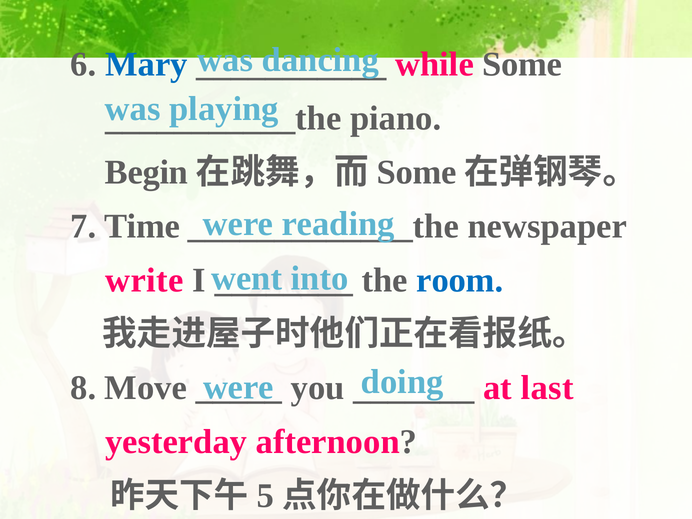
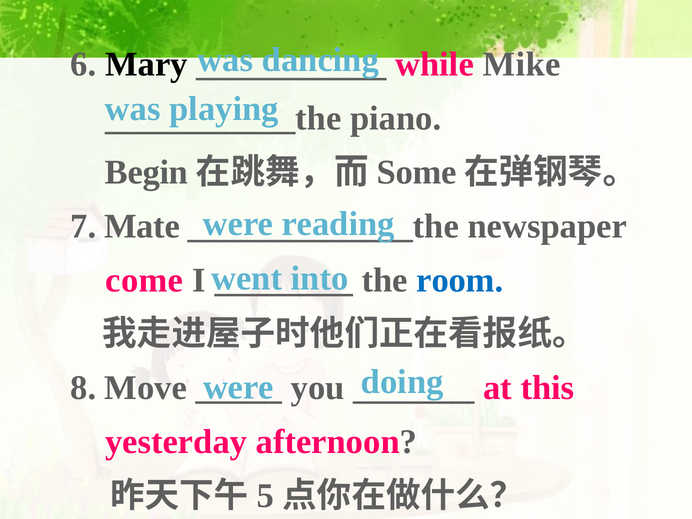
Mary colour: blue -> black (146, 64)
while Some: Some -> Mike (522, 64)
Time: Time -> Mate (142, 226)
write: write -> come (144, 280)
last: last -> this (547, 388)
